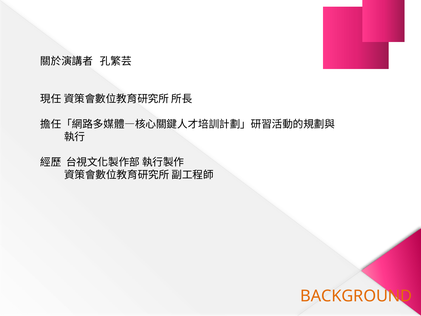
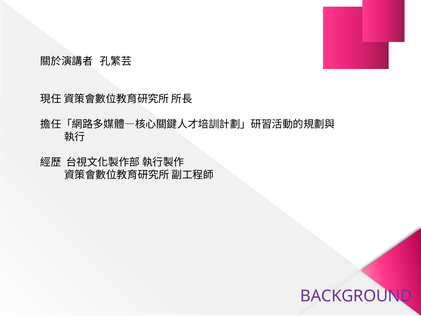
BACKGROUND colour: orange -> purple (356, 296)
